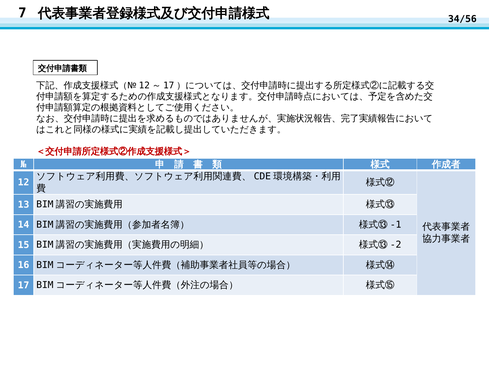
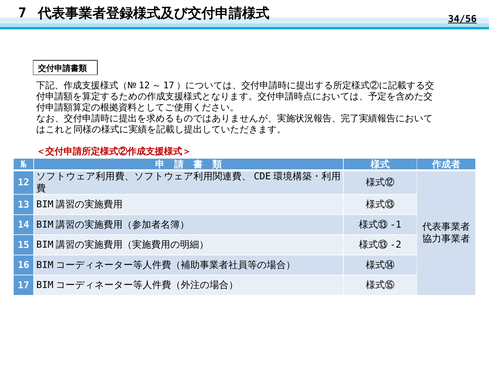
34/56 underline: none -> present (462, 19)
